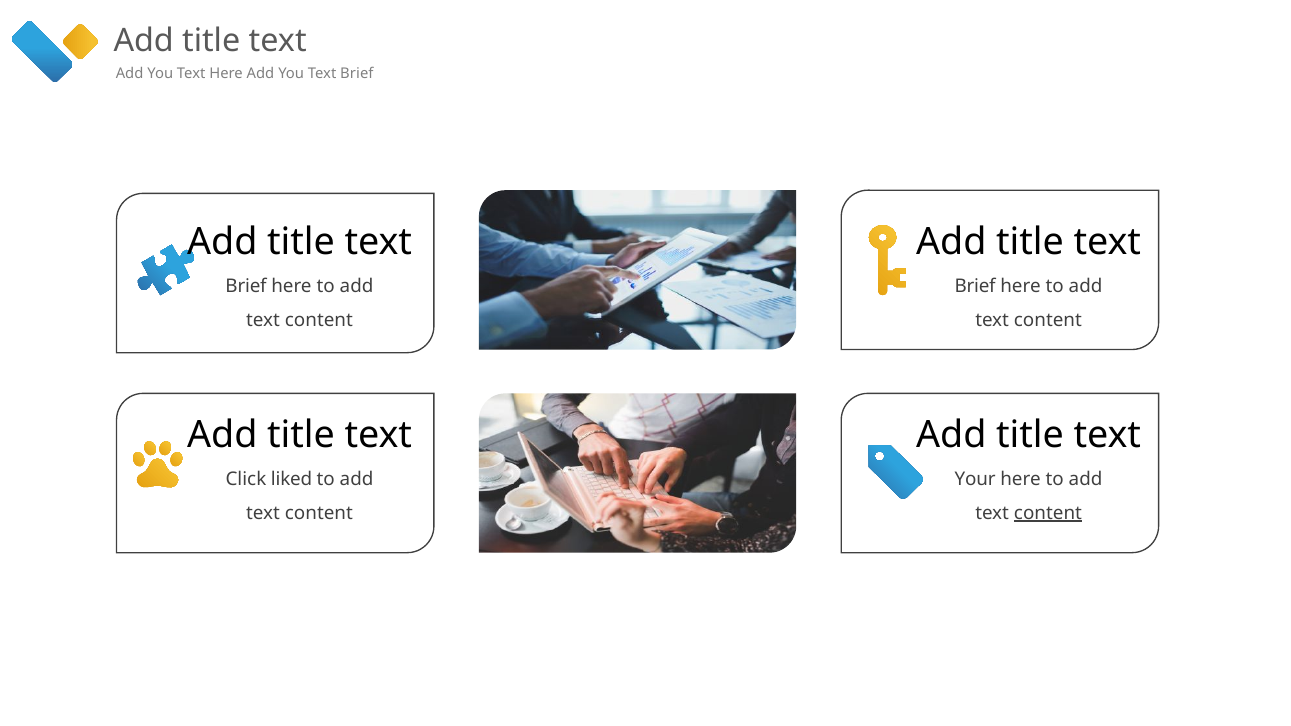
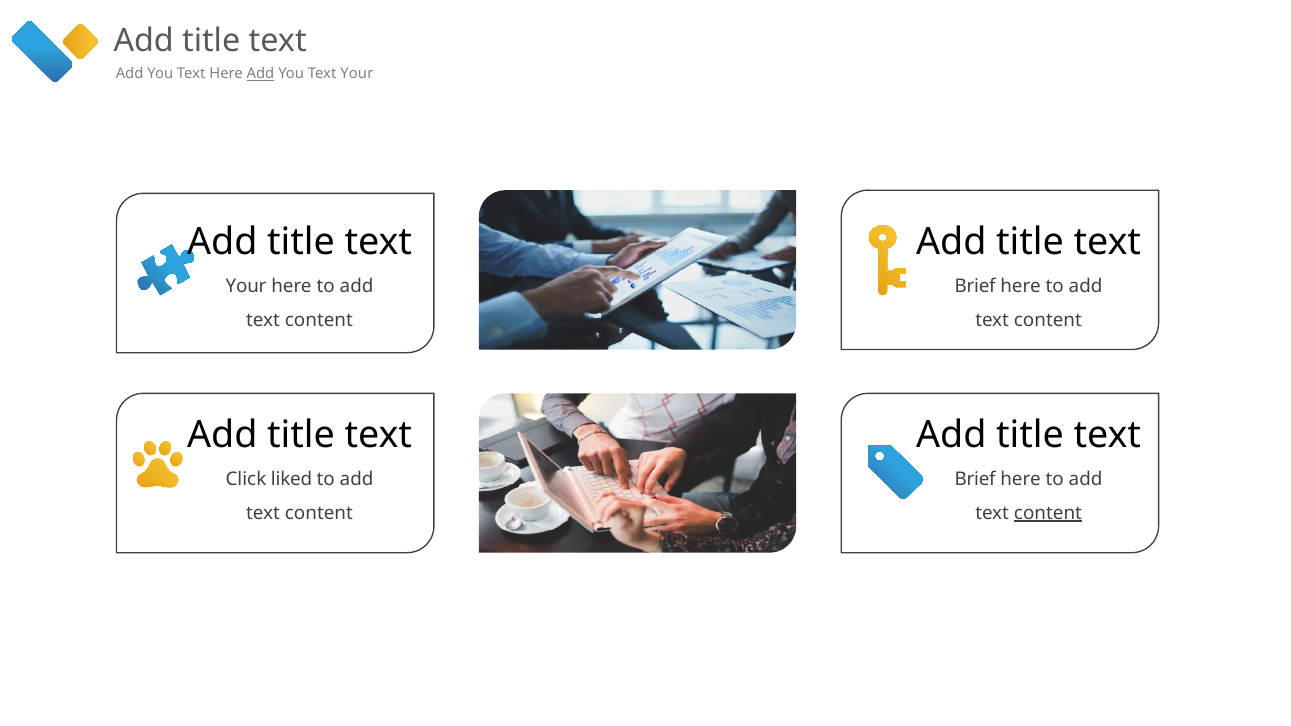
Add underline: none -> present (261, 74)
You Text Brief: Brief -> Your (357, 74)
Brief: Brief -> Your (246, 287)
Your: Your -> Brief (975, 479)
